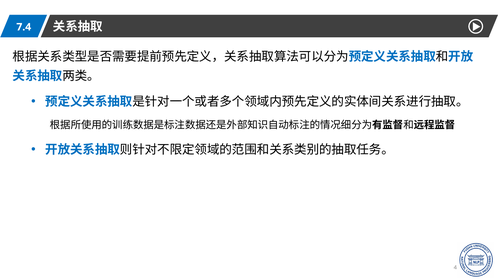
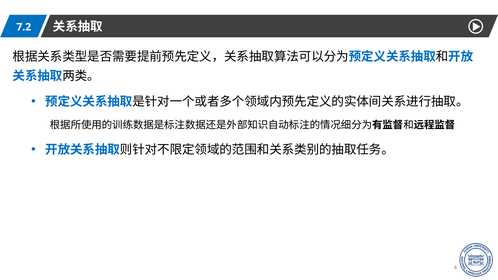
7.4: 7.4 -> 7.2 (24, 27)
